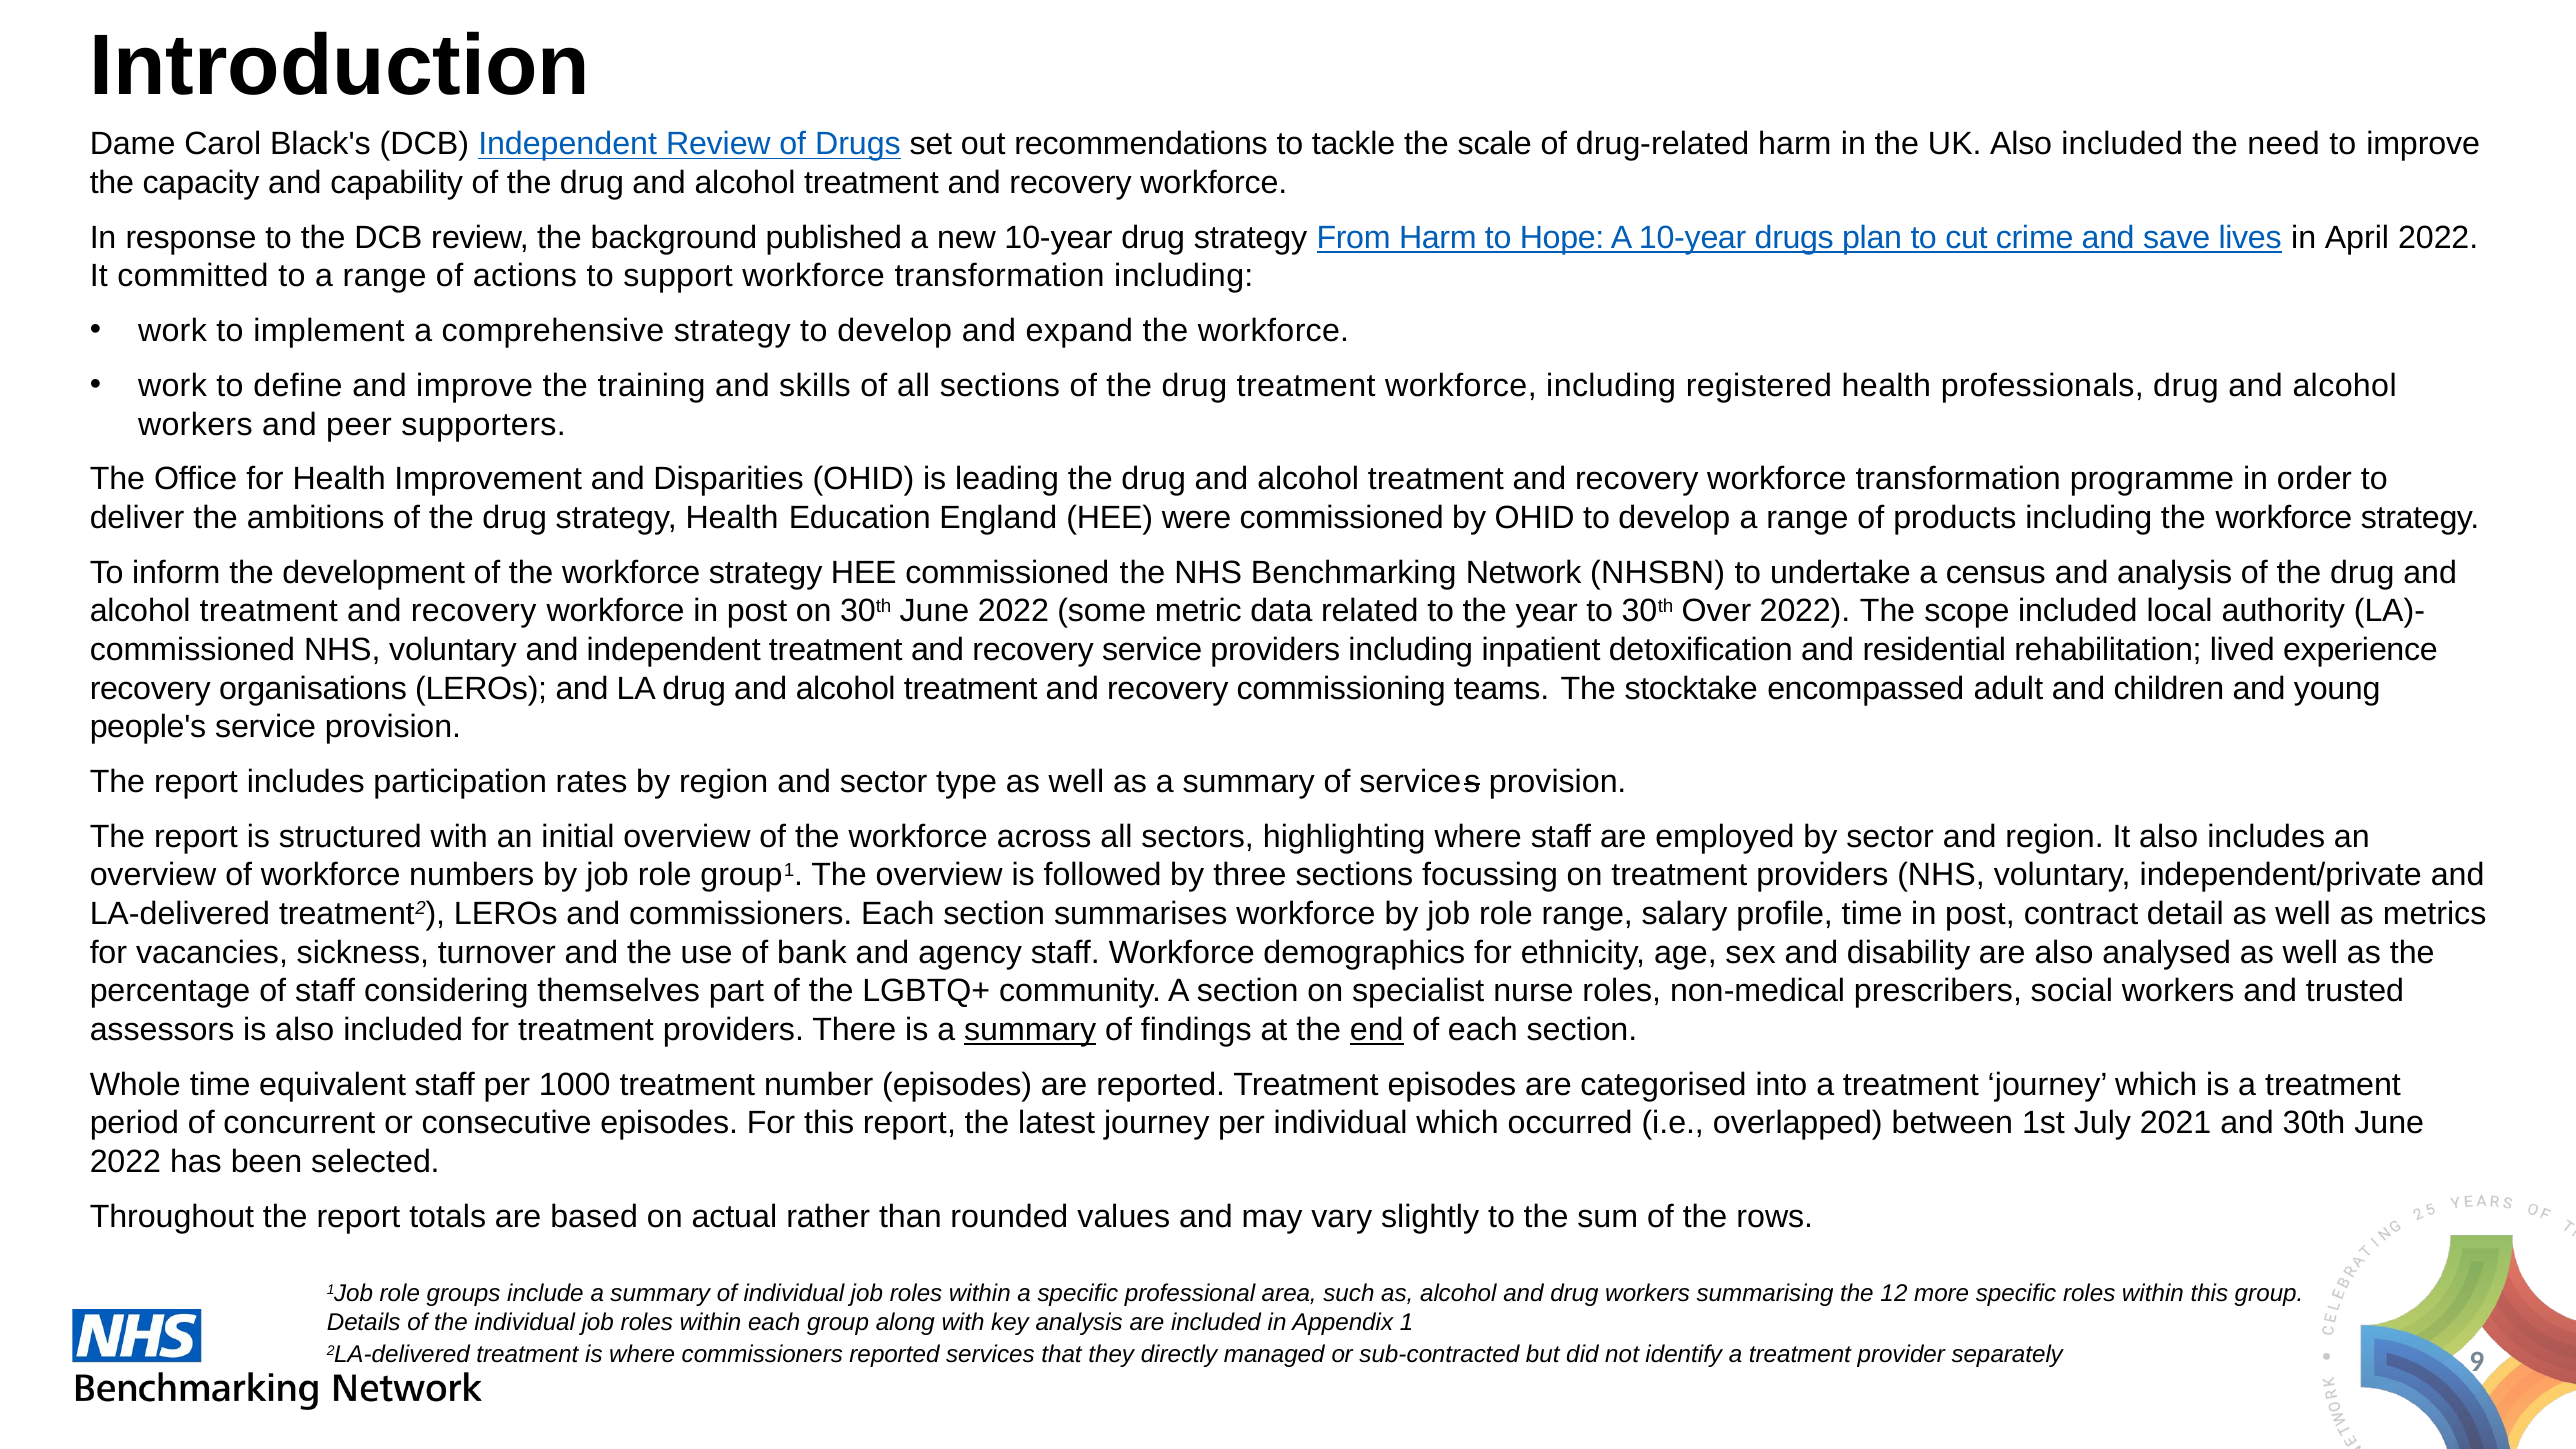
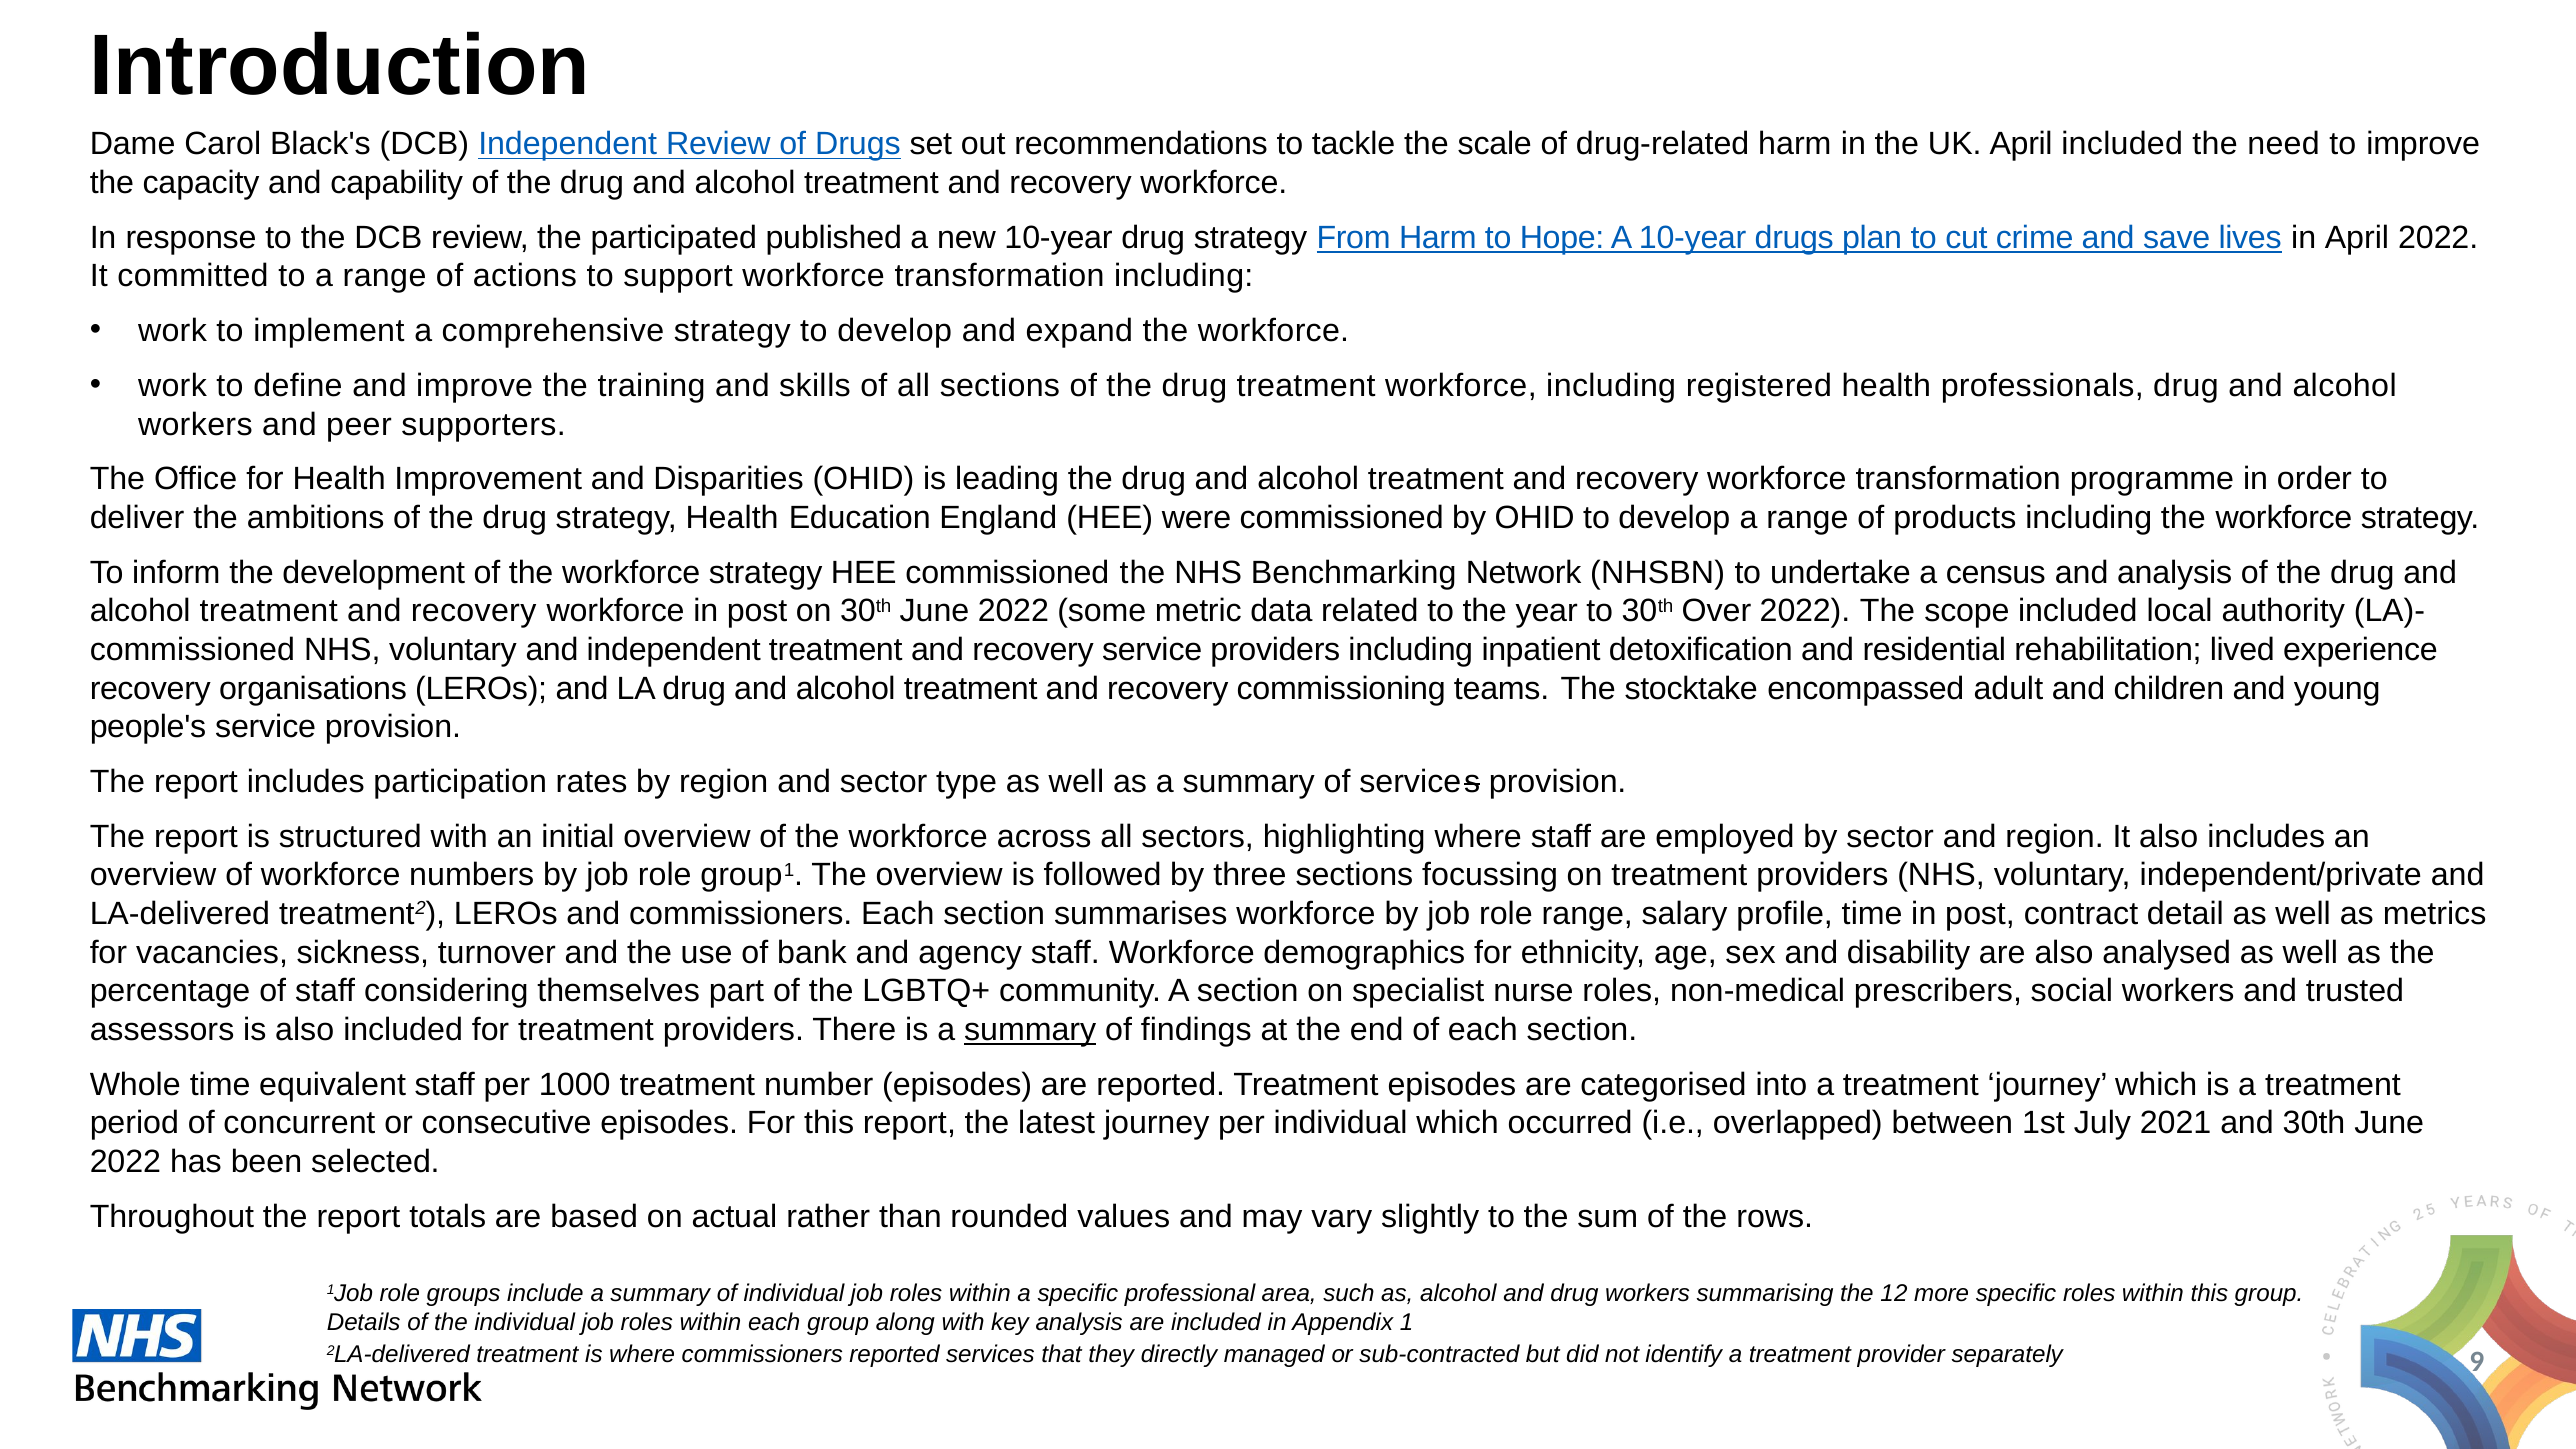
UK Also: Also -> April (2021, 144)
background: background -> participated (674, 238)
end underline: present -> none (1377, 1030)
